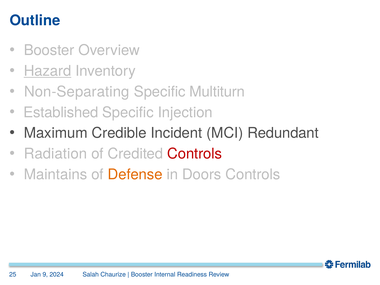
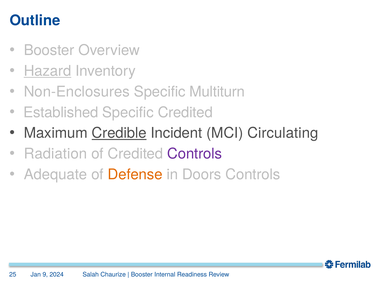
Non-Separating: Non-Separating -> Non-Enclosures (77, 92)
Specific Injection: Injection -> Credited (185, 112)
Credible underline: none -> present (119, 133)
Redundant: Redundant -> Circulating (283, 133)
Controls colour: red -> purple (195, 154)
Maintains: Maintains -> Adequate (55, 175)
